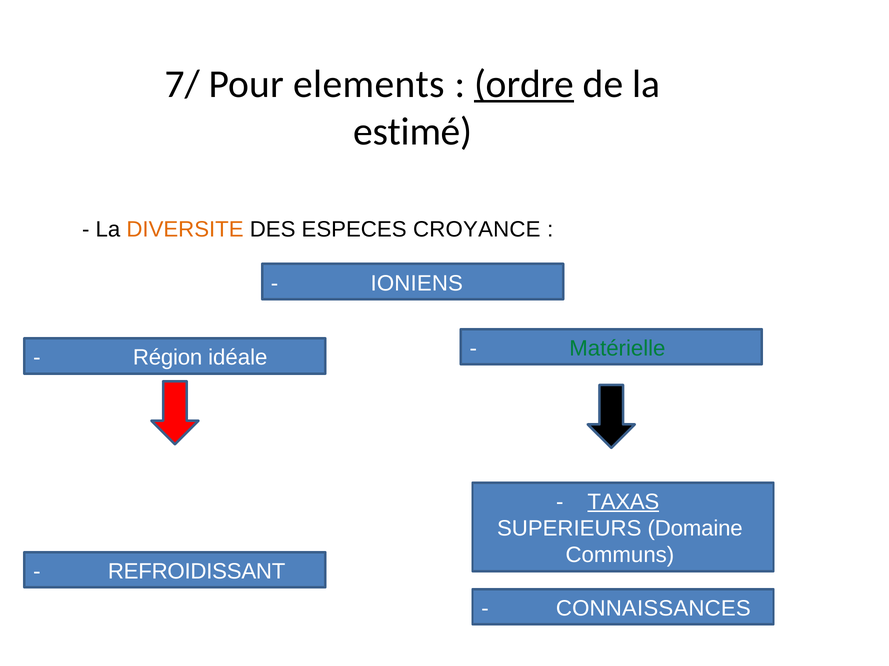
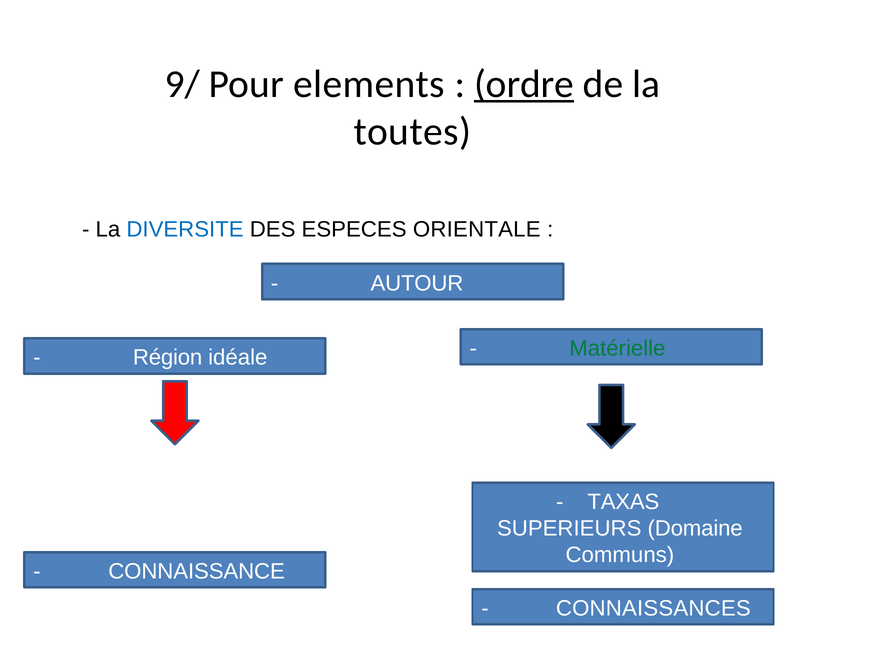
7/: 7/ -> 9/ (182, 84)
estimé: estimé -> toutes (412, 132)
DIVERSITE colour: orange -> blue (185, 230)
CROYANCE: CROYANCE -> ORIENTALE (477, 230)
IONIENS: IONIENS -> AUTOUR (417, 284)
TAXAS underline: present -> none (623, 502)
REFROIDISSANT: REFROIDISSANT -> CONNAISSANCE (197, 572)
